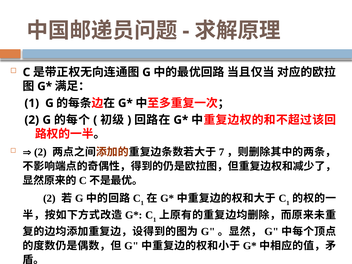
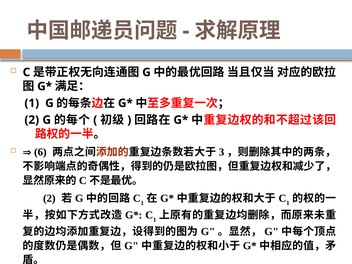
2: 2 -> 6 (40, 152)
7: 7 -> 3 (222, 152)
